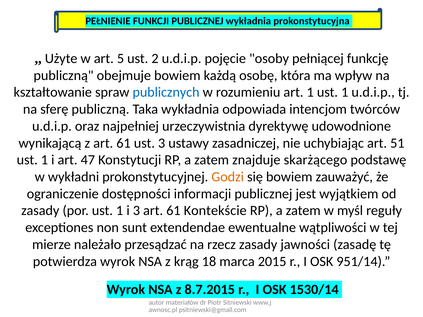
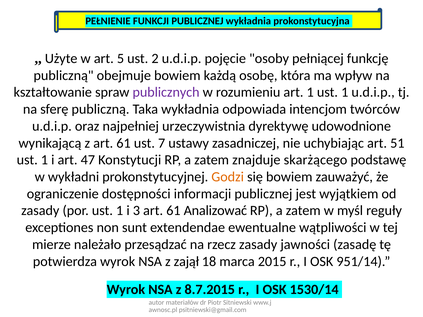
publicznych colour: blue -> purple (166, 92)
ust 3: 3 -> 7 (162, 143)
Kontekście: Kontekście -> Analizować (215, 211)
krąg: krąg -> zajął (186, 262)
